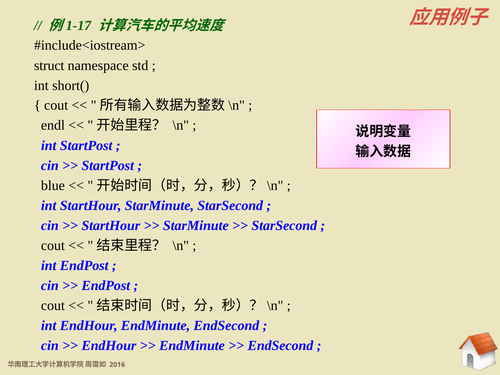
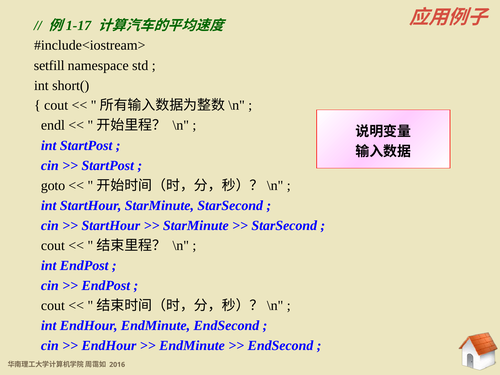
struct: struct -> setfill (49, 65)
blue: blue -> goto (53, 185)
